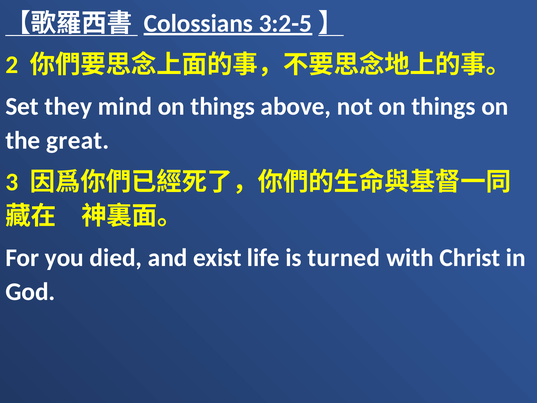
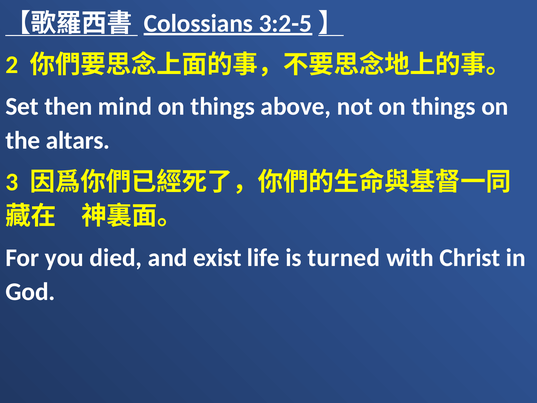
they: they -> then (68, 106)
great: great -> altars (78, 140)
